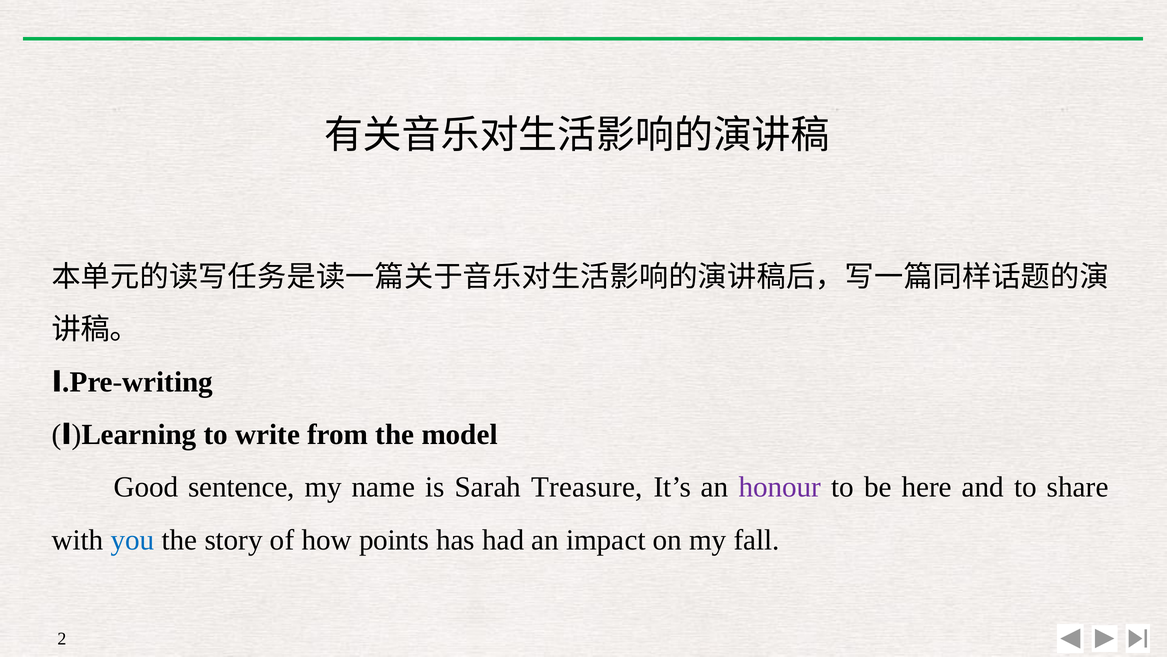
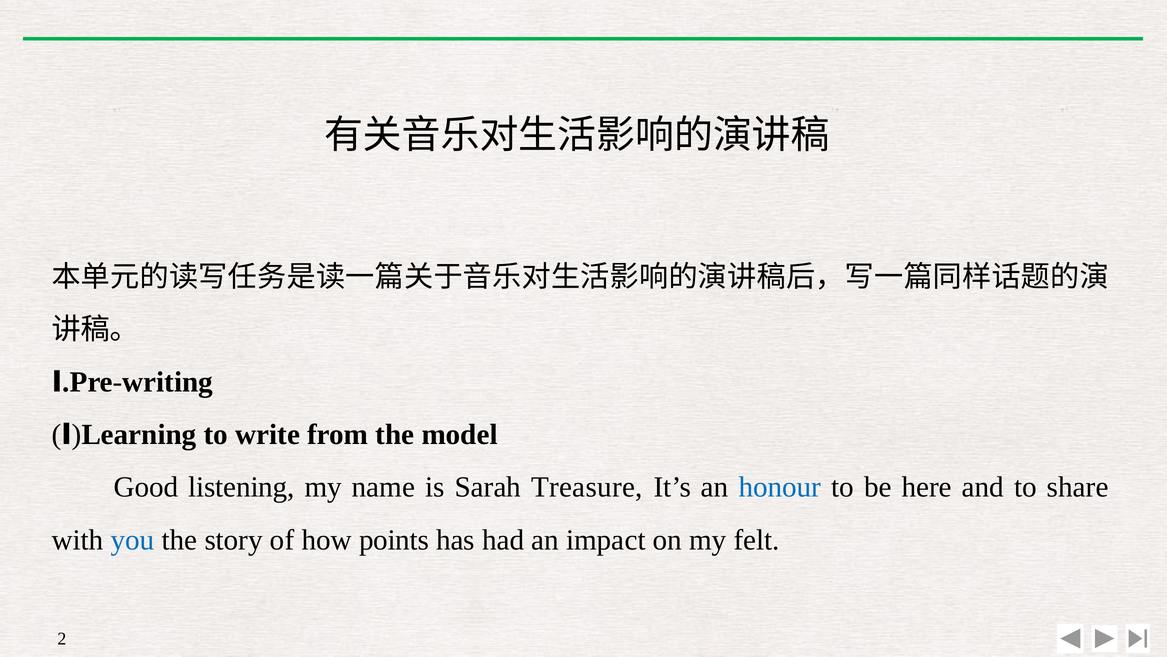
sentence: sentence -> listening (241, 487)
honour colour: purple -> blue (780, 487)
fall: fall -> felt (757, 539)
